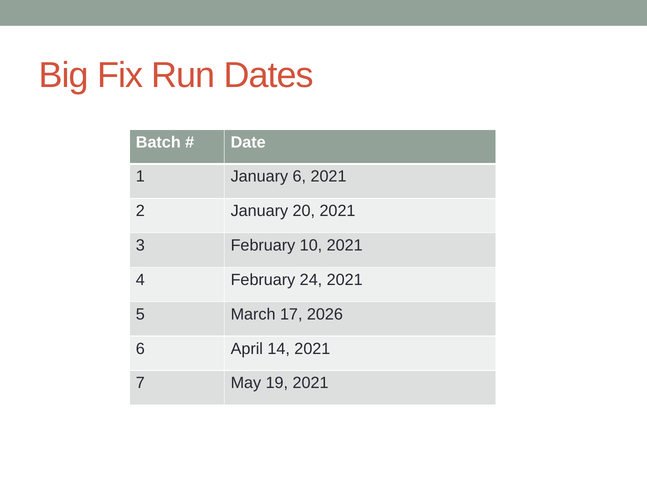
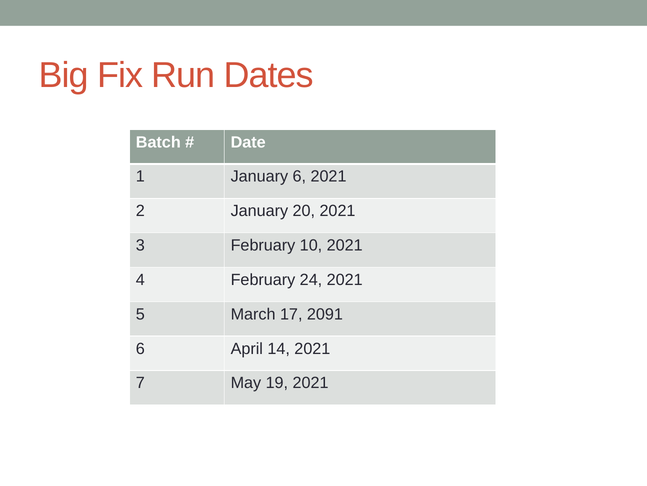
2026: 2026 -> 2091 (325, 314)
